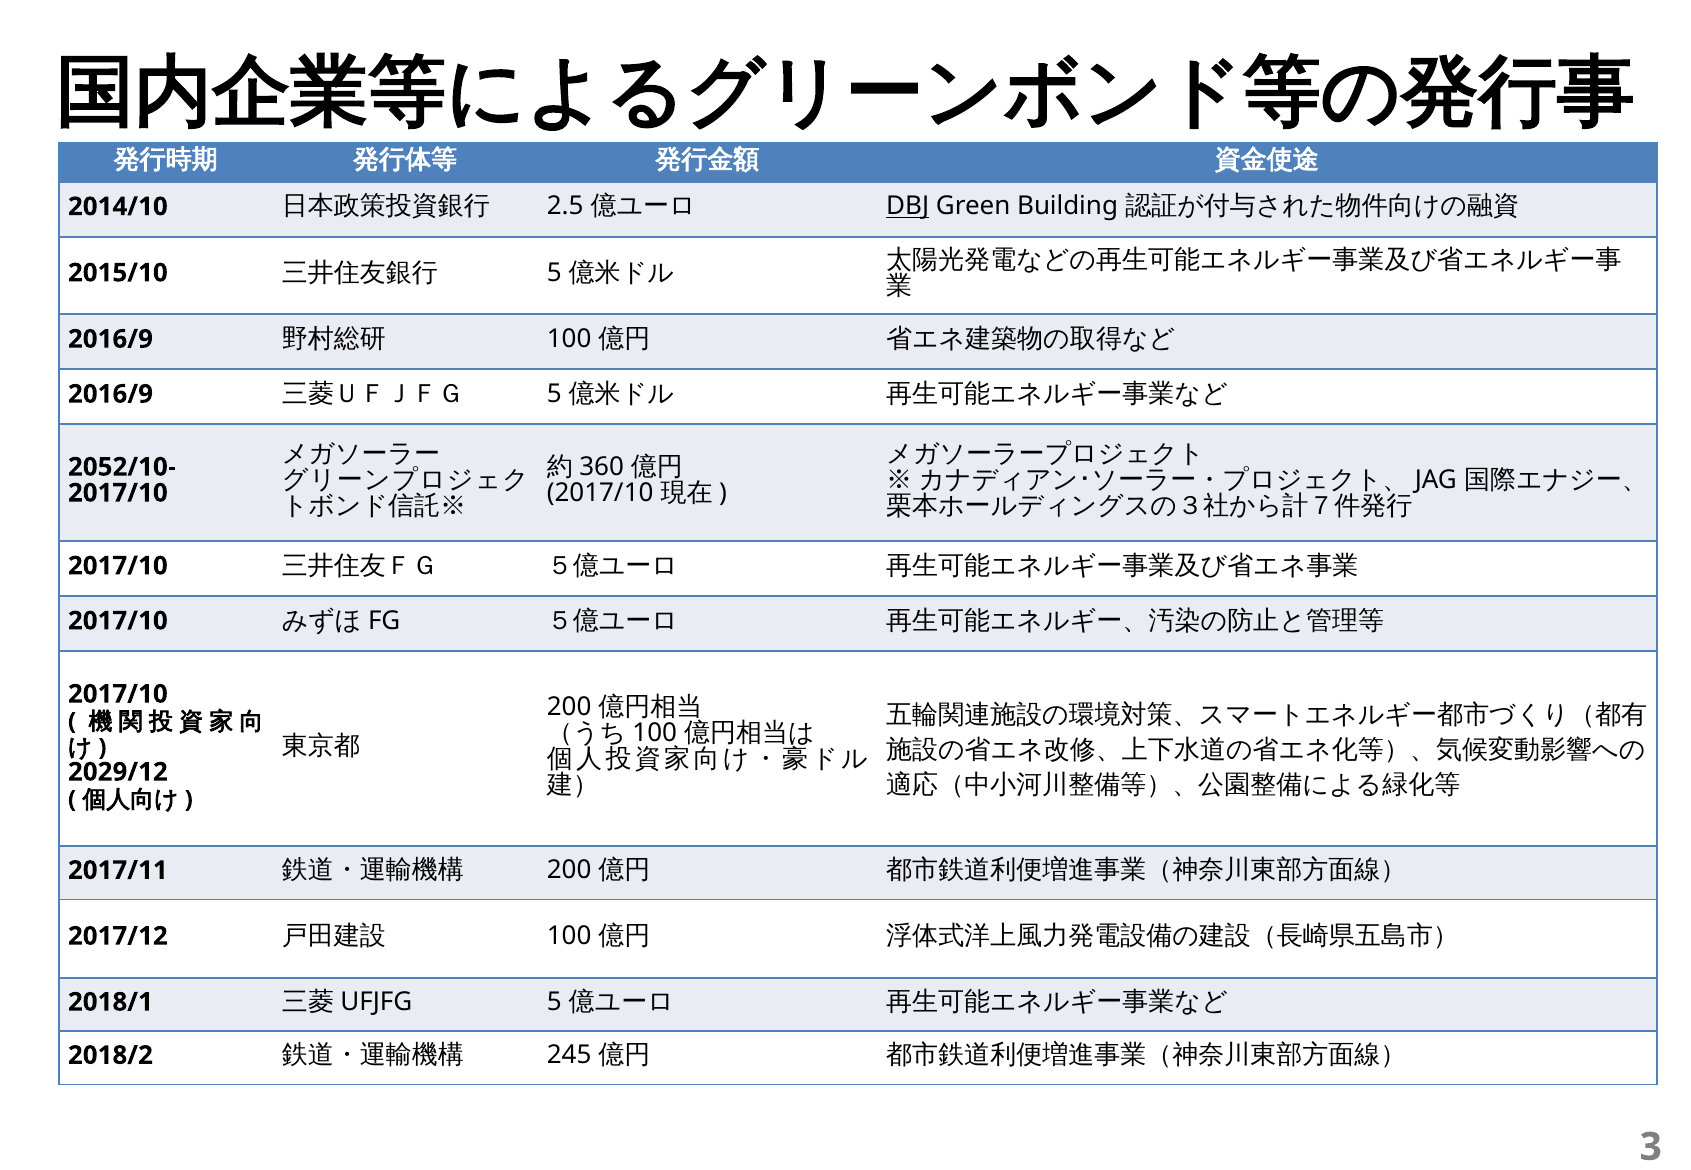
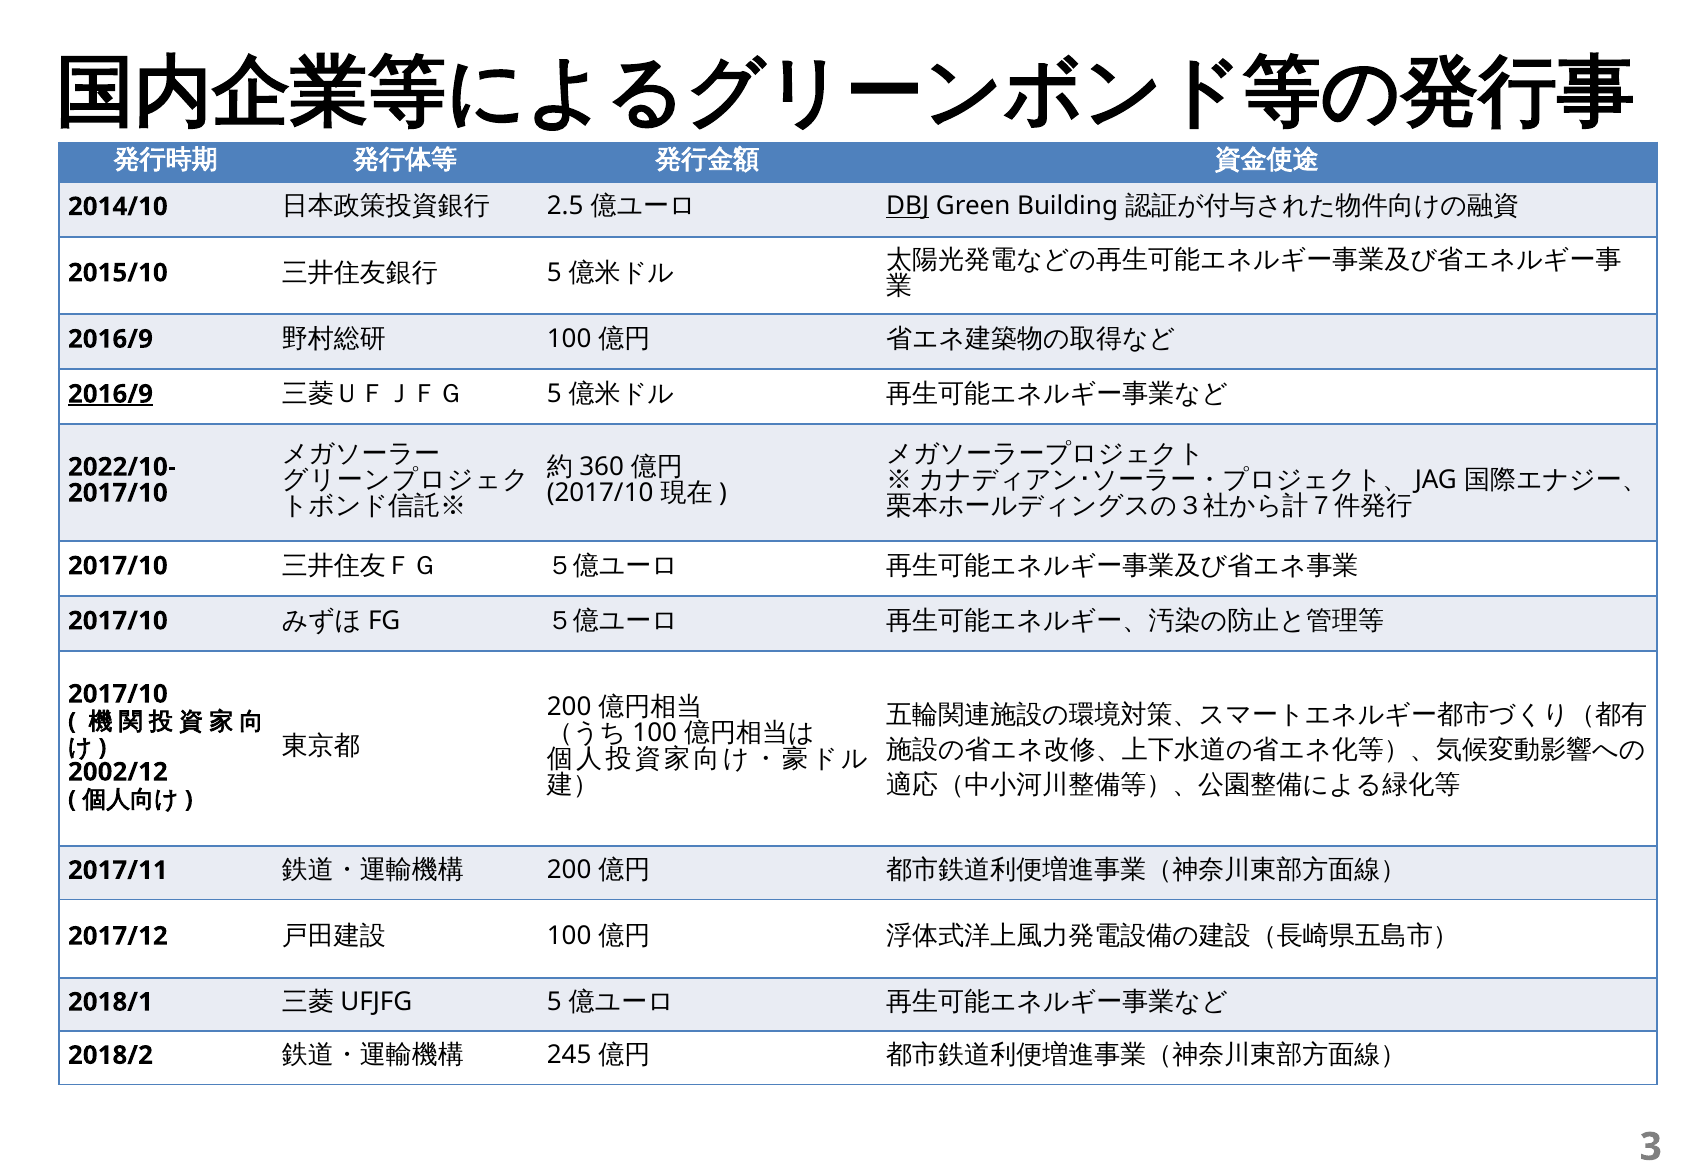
2016/9 underline: none -> present (110, 394)
2052/10-: 2052/10- -> 2022/10- (122, 467)
2029/12: 2029/12 -> 2002/12 (118, 772)
